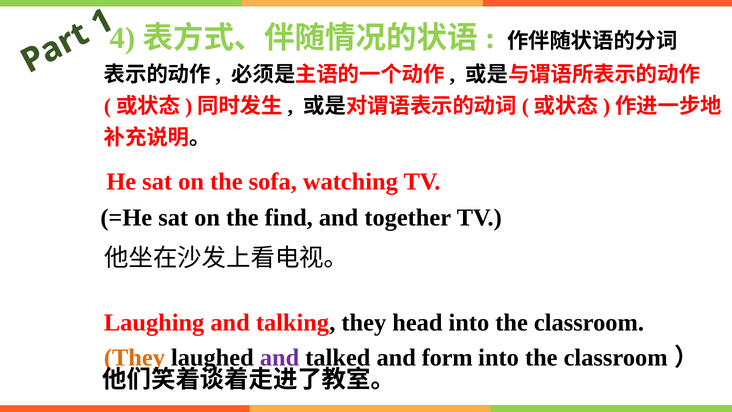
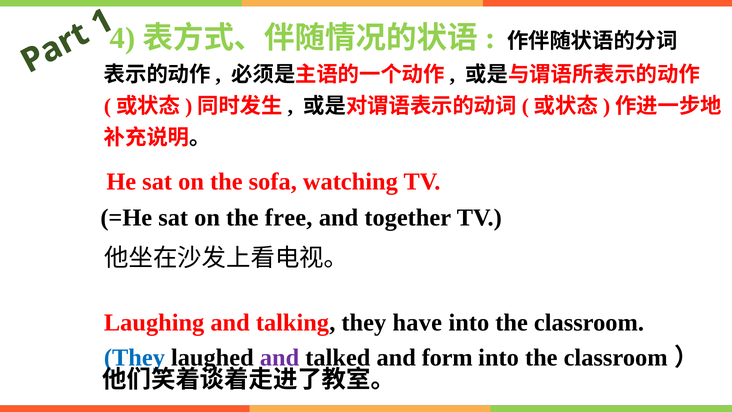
find: find -> free (289, 217)
head: head -> have (417, 323)
They colour: orange -> blue (134, 357)
